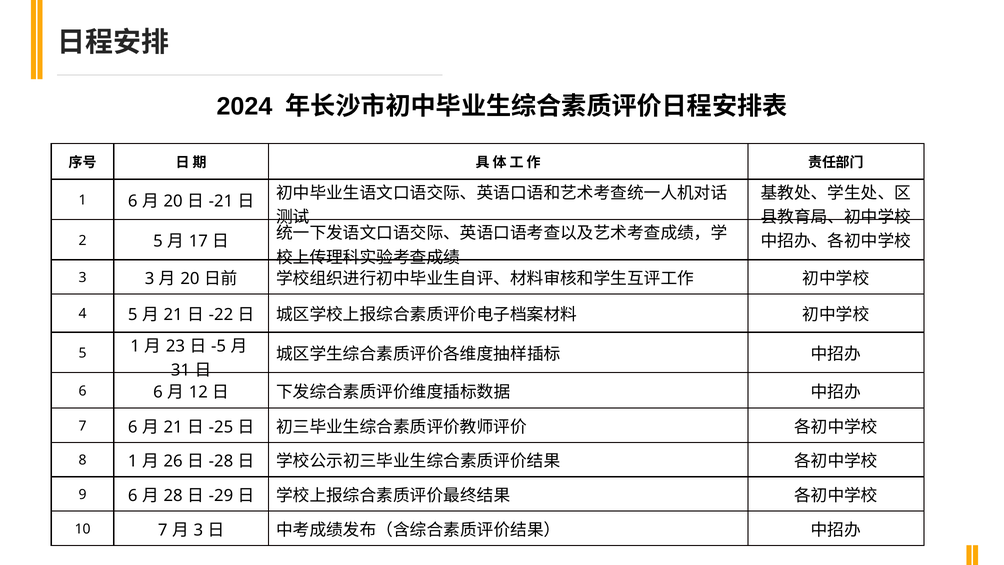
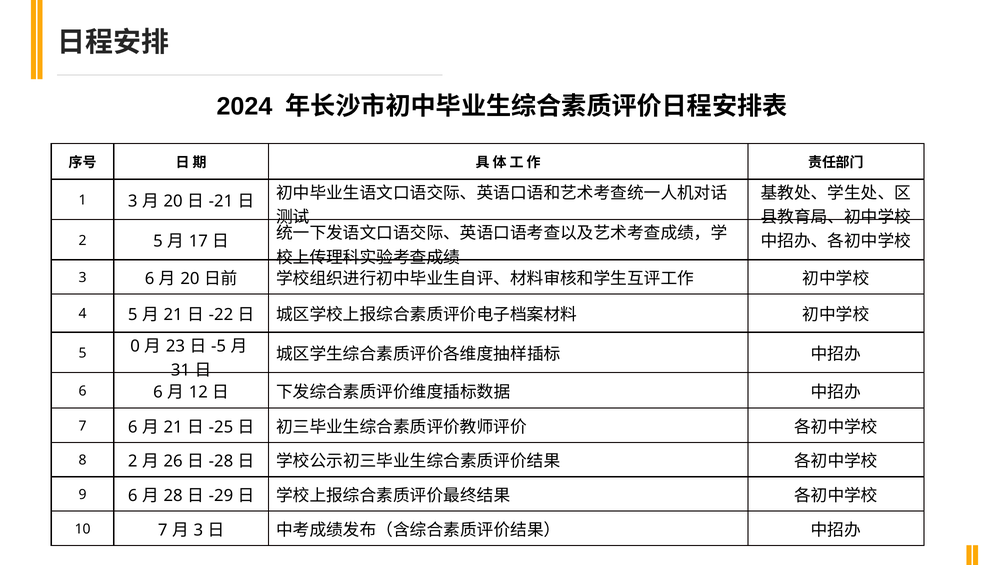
1 6: 6 -> 3 (133, 201)
3 3: 3 -> 6 (150, 278)
5 1: 1 -> 0 (135, 346)
8 1: 1 -> 2 (133, 461)
